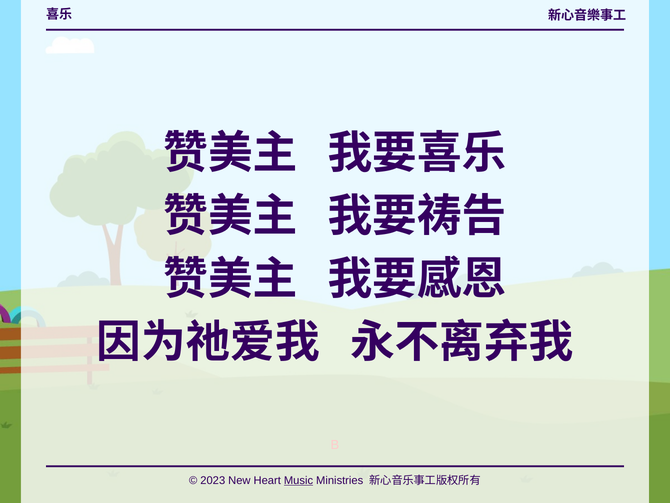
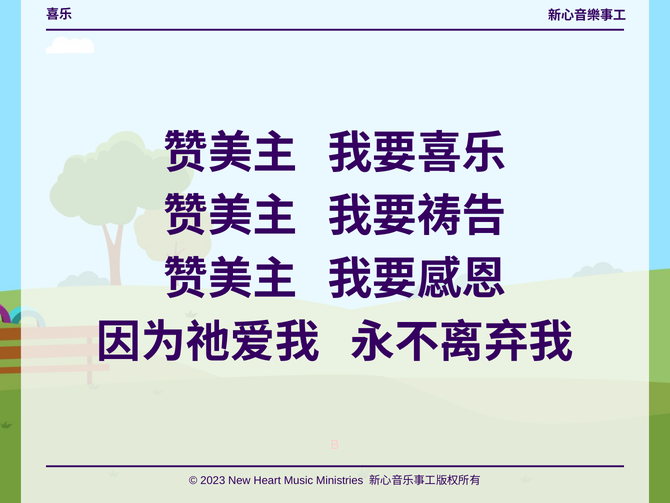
Music underline: present -> none (299, 480)
